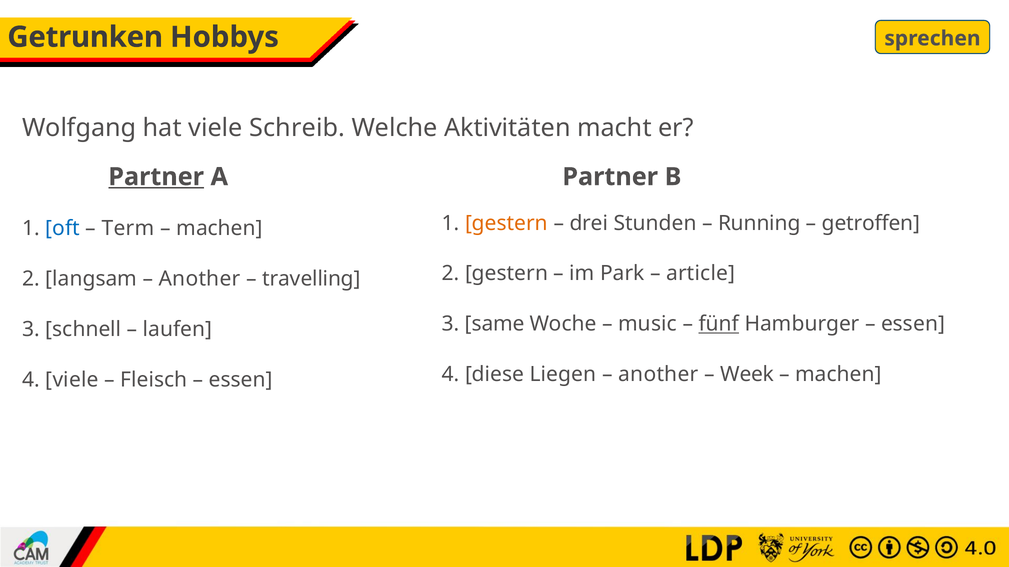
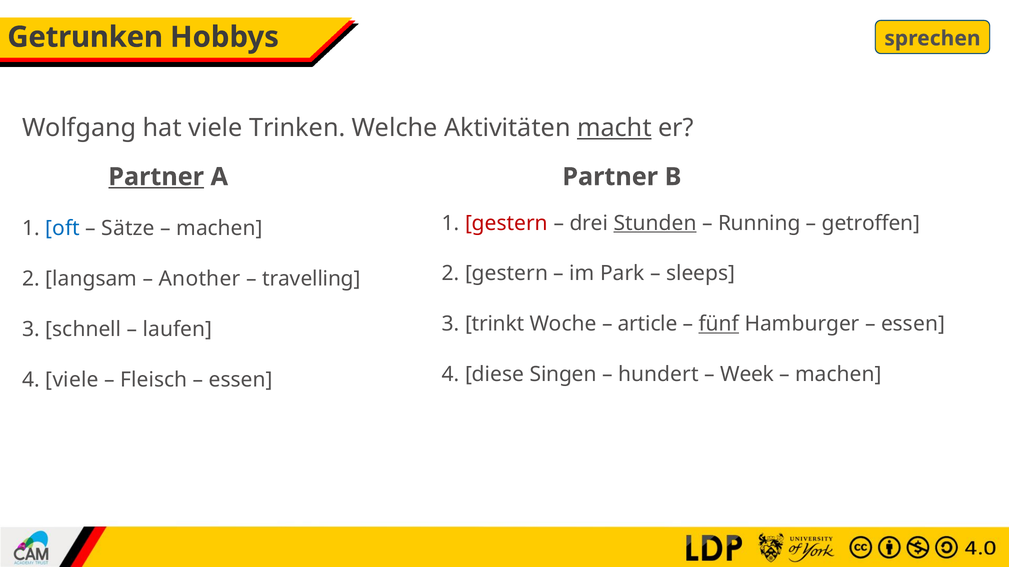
Schreib: Schreib -> Trinken (297, 128)
macht underline: none -> present (614, 128)
gestern colour: orange -> red (506, 223)
Stunden underline: none -> present (655, 223)
Term: Term -> Sätze (128, 229)
article: article -> sleeps (701, 274)
same: same -> trinkt (495, 324)
music: music -> article (648, 324)
Liegen: Liegen -> Singen (563, 375)
another: another -> hundert (658, 375)
